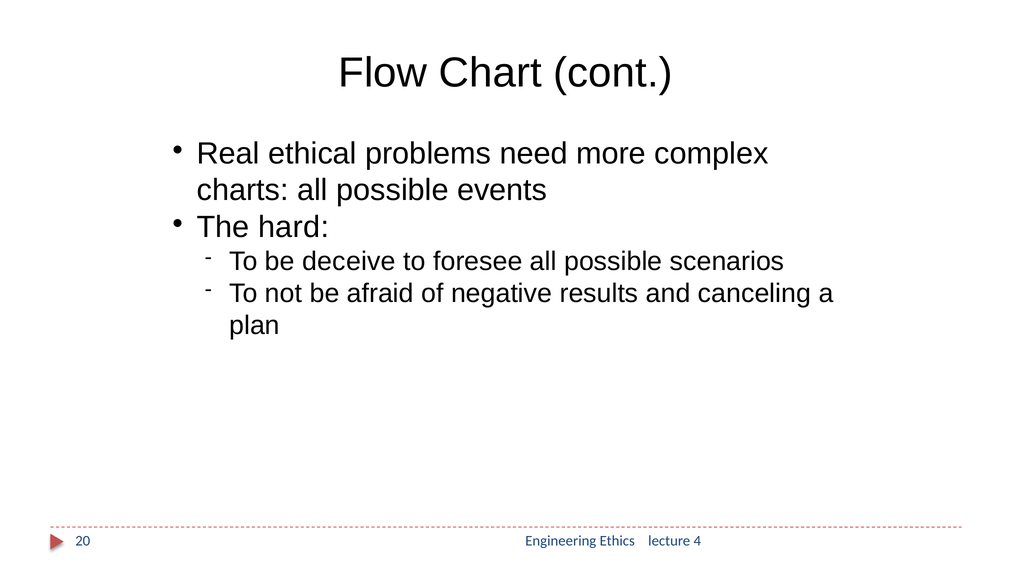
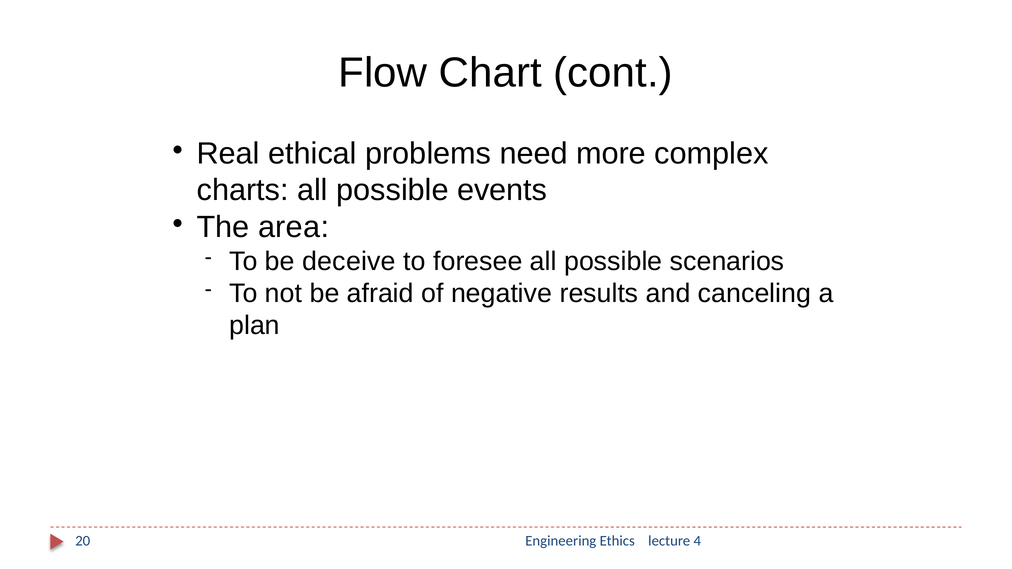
hard: hard -> area (294, 227)
